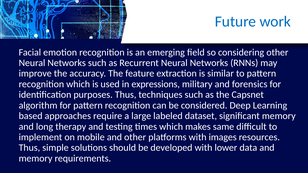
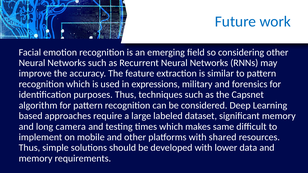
therapy: therapy -> camera (71, 127)
images: images -> shared (223, 137)
